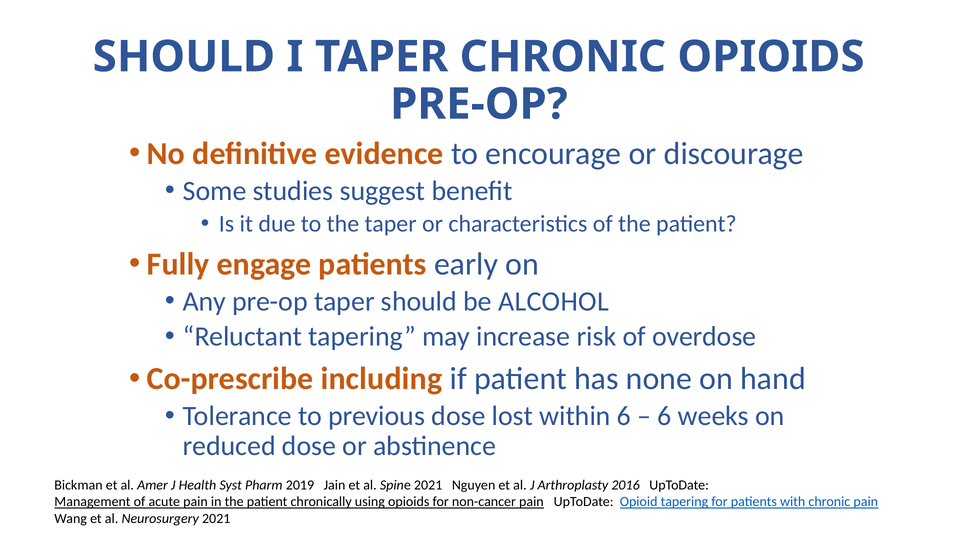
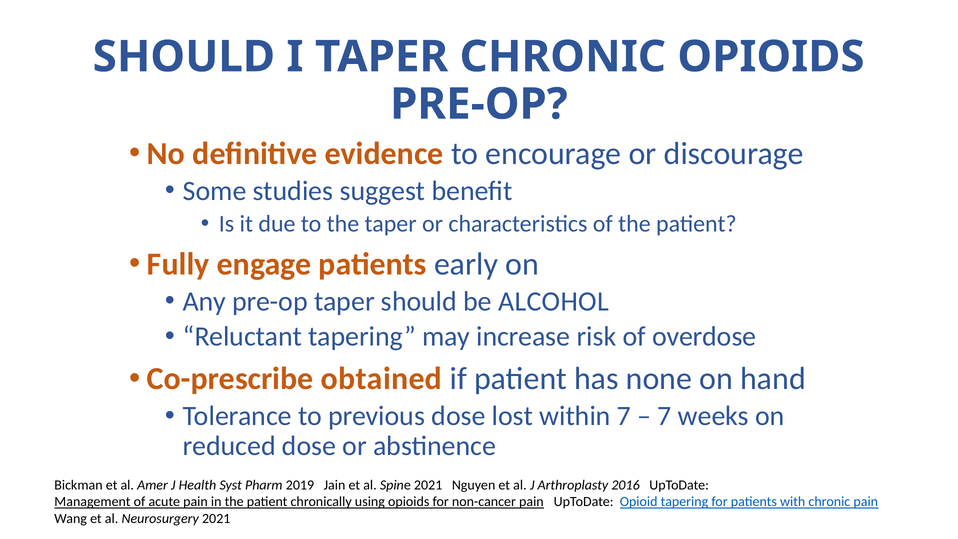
including: including -> obtained (381, 379)
within 6: 6 -> 7 (624, 416)
6: 6 -> 7 (665, 416)
